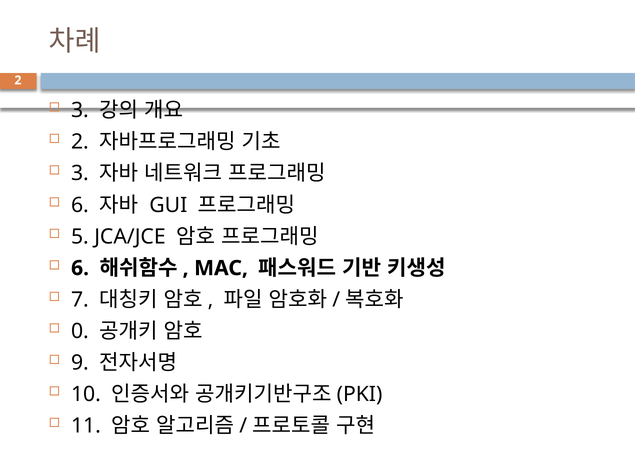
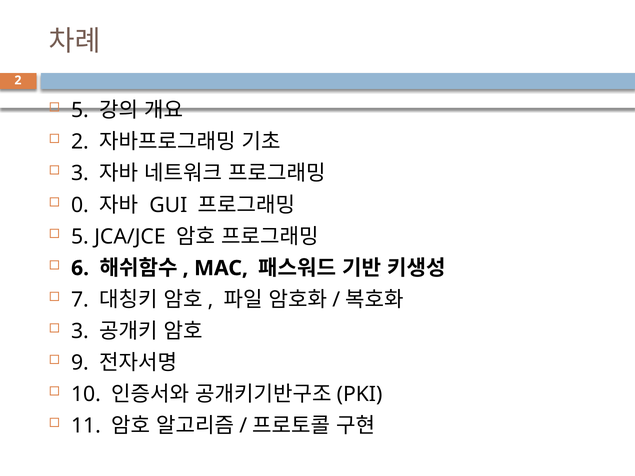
3: 3 -> 5 (80, 110)
6: 6 -> 0 (80, 205)
0: 0 -> 3 (80, 331)
